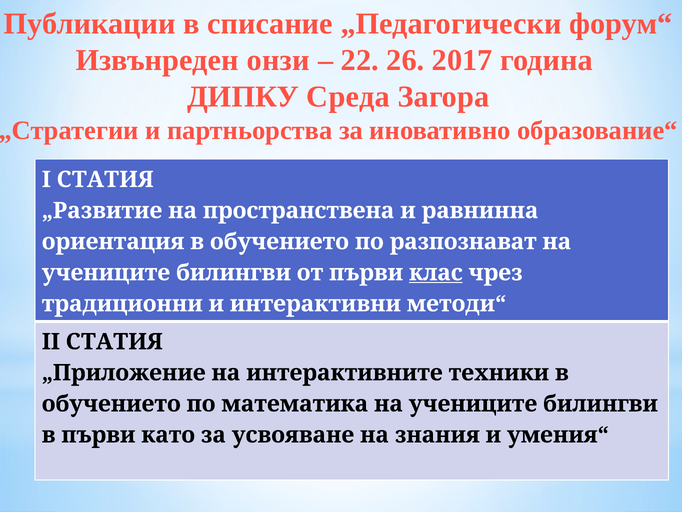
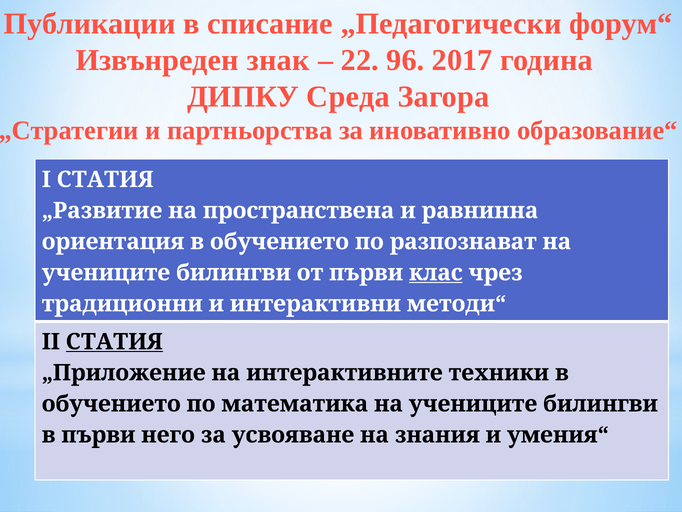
онзи: онзи -> знак (278, 60)
26: 26 -> 96 (405, 60)
СТАТИЯ underline: none -> present (114, 341)
като: като -> него (168, 435)
